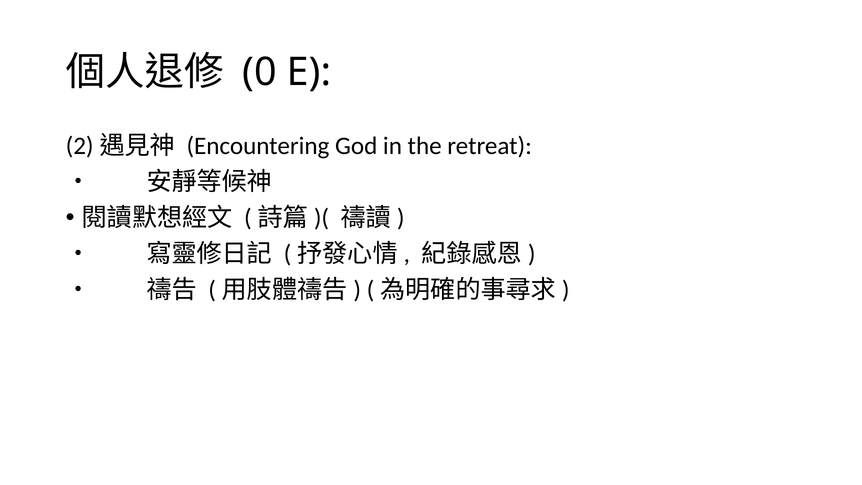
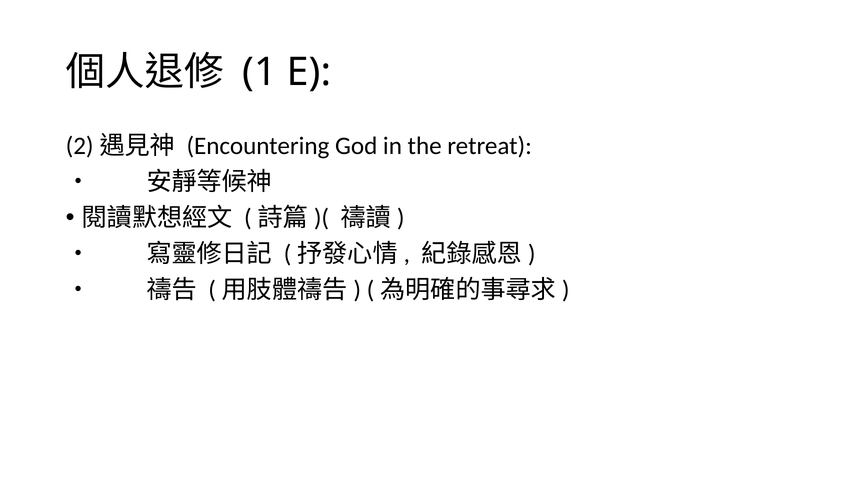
0: 0 -> 1 (259, 72)
